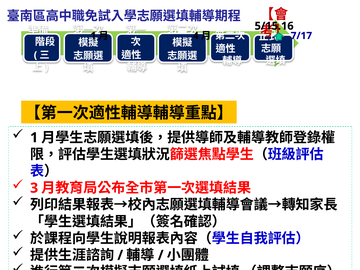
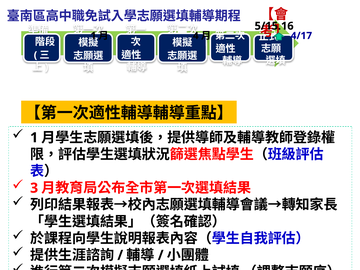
7/17: 7/17 -> 4/17 (301, 36)
